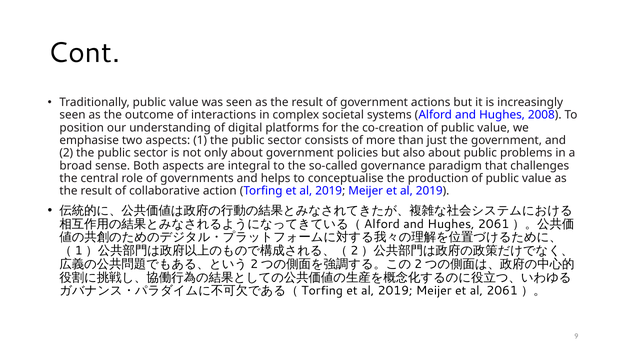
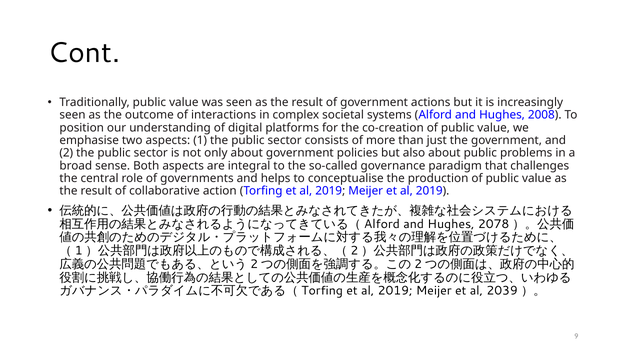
Hughes 2061: 2061 -> 2078 (494, 224)
al 2061: 2061 -> 2039 (502, 291)
